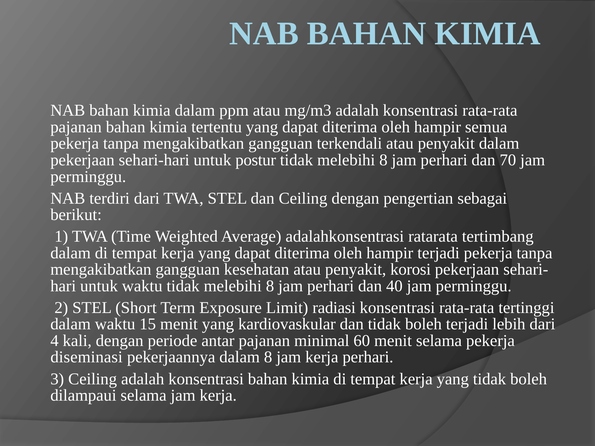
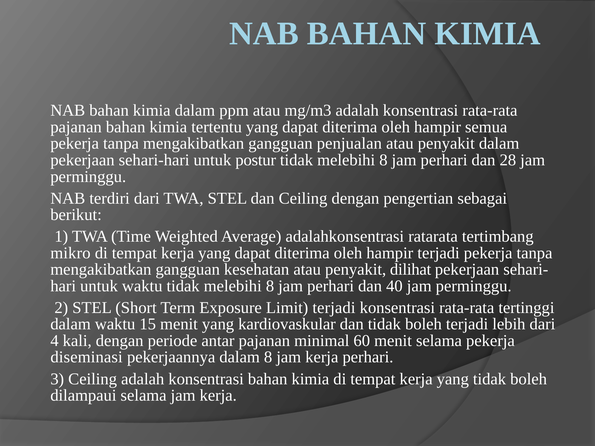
terkendali: terkendali -> penjualan (349, 144)
70: 70 -> 28 (508, 160)
dalam: dalam -> mikro (70, 253)
korosi: korosi -> dilihat (411, 270)
Limit radiasi: radiasi -> terjadi (334, 308)
